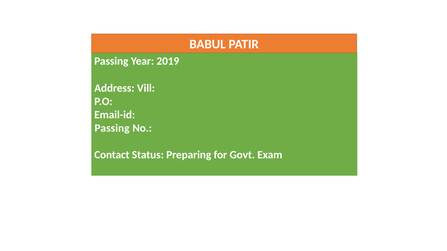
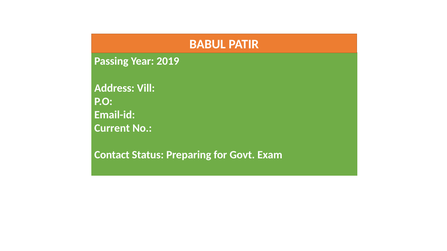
Passing: Passing -> Current (112, 128)
